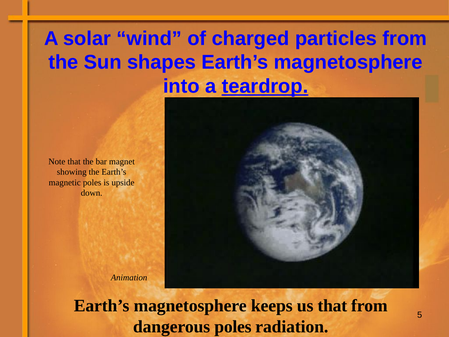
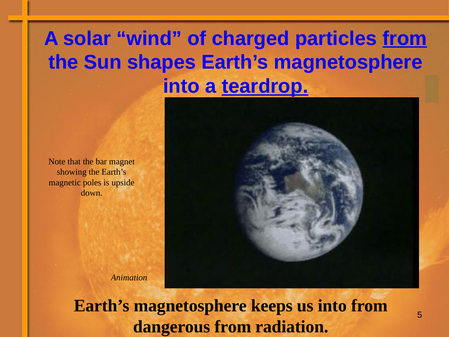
from underline: none -> present (405, 38)
us that: that -> into (332, 305)
dangerous poles: poles -> from (233, 326)
